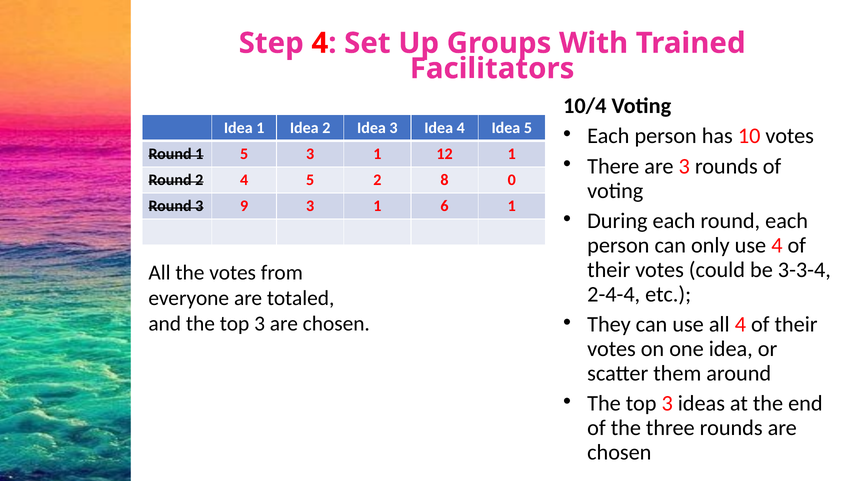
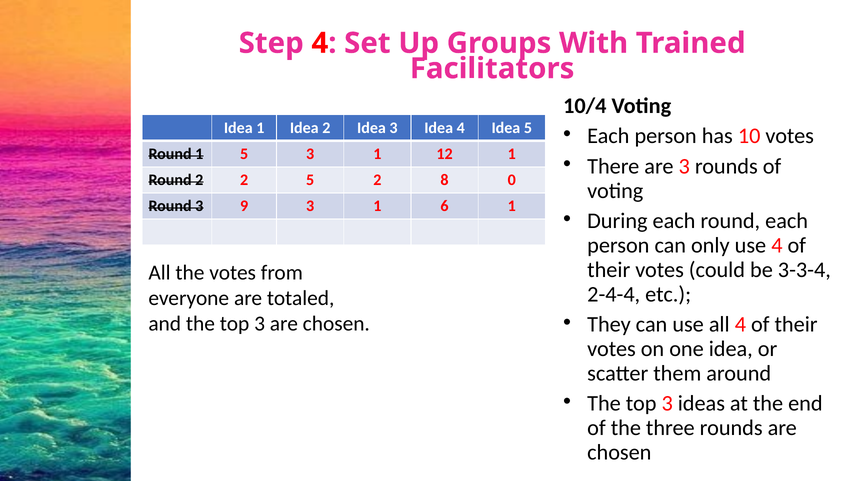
2 4: 4 -> 2 (244, 180)
